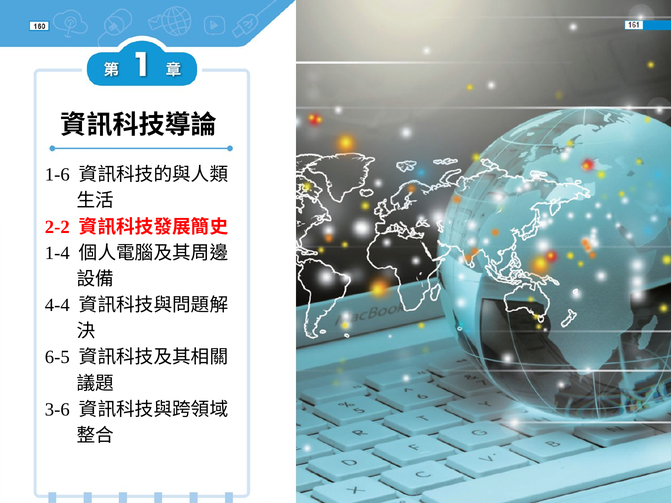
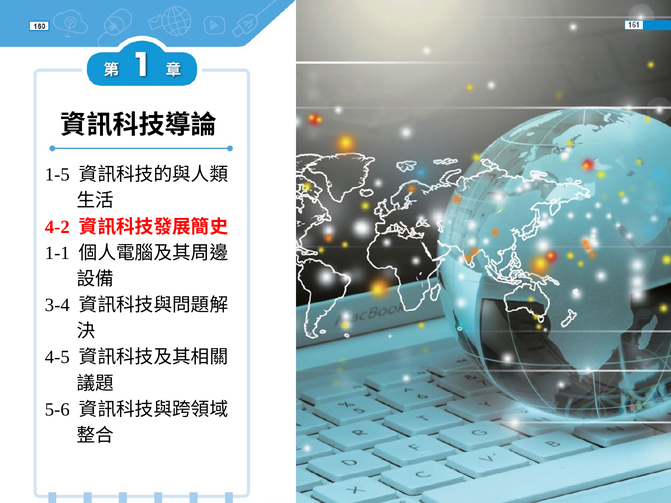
1-6: 1-6 -> 1-5 (57, 175)
2-2: 2-2 -> 4-2 (57, 227)
1-4: 1-4 -> 1-1 (57, 253)
4-4: 4-4 -> 3-4 (57, 305)
6-5: 6-5 -> 4-5 (57, 357)
3-6: 3-6 -> 5-6 (57, 410)
